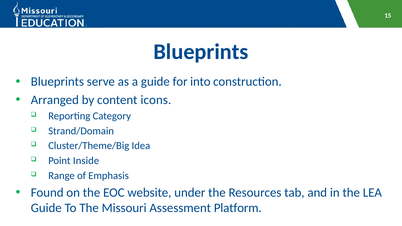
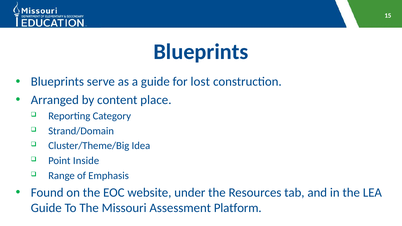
into: into -> lost (200, 82)
icons: icons -> place (156, 100)
